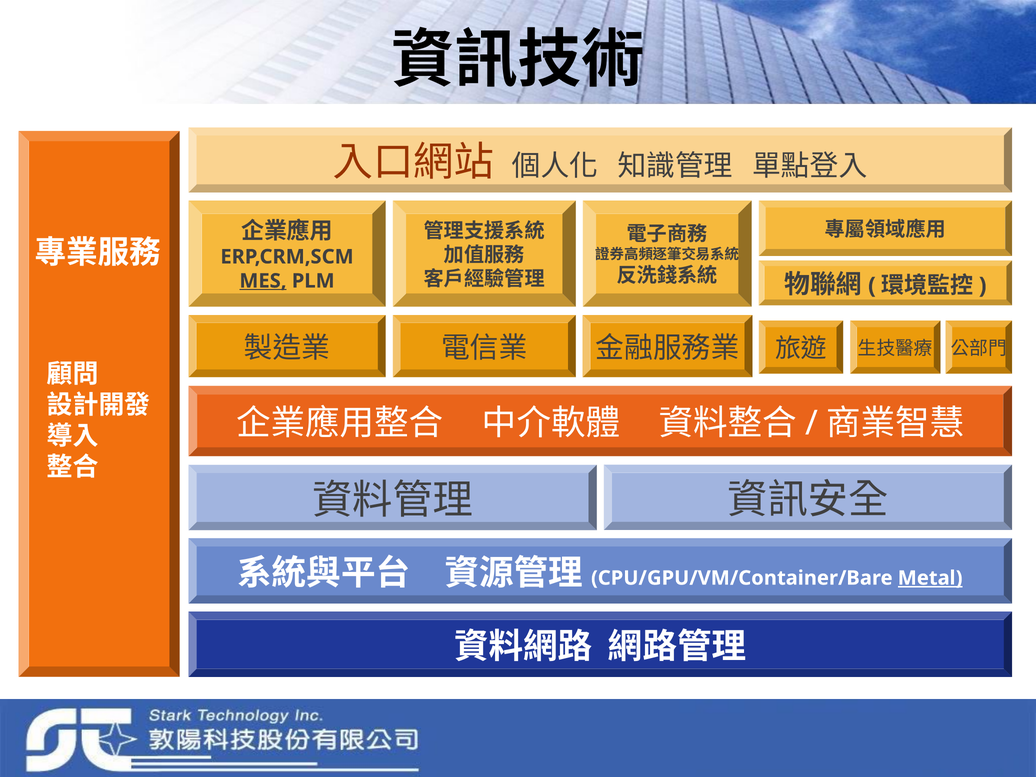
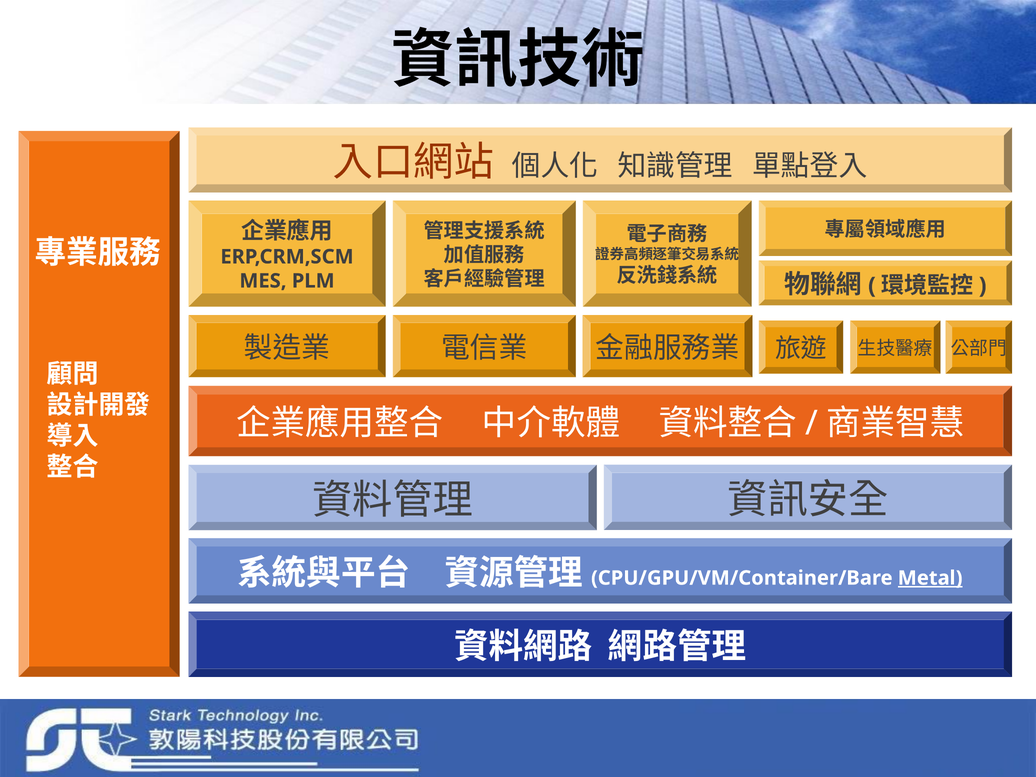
MES underline: present -> none (263, 281)
